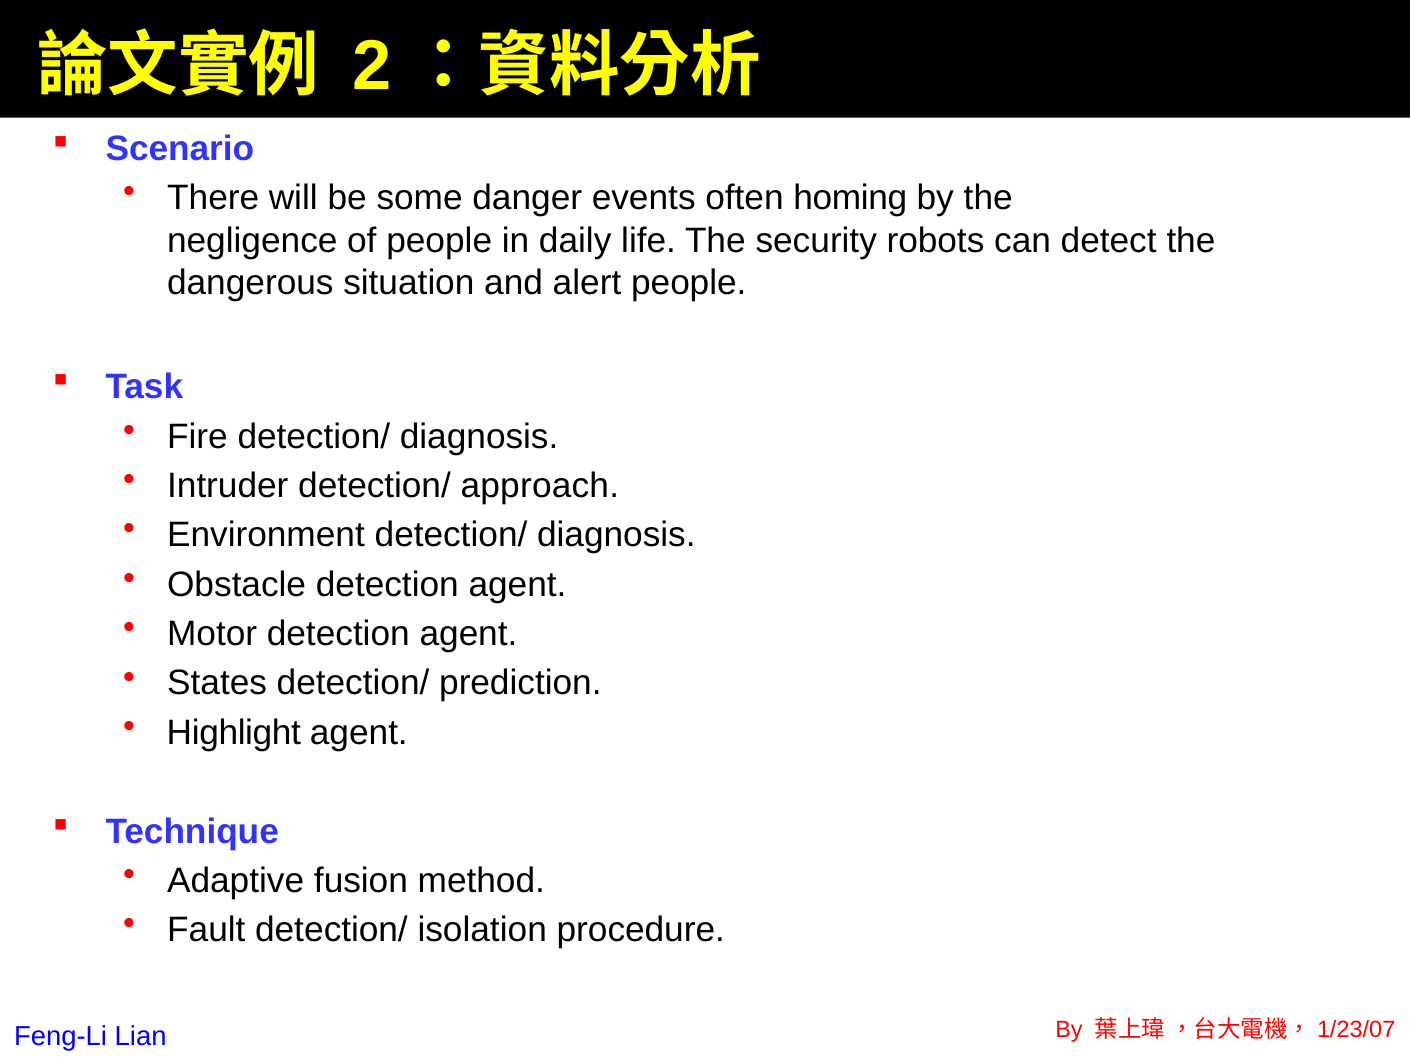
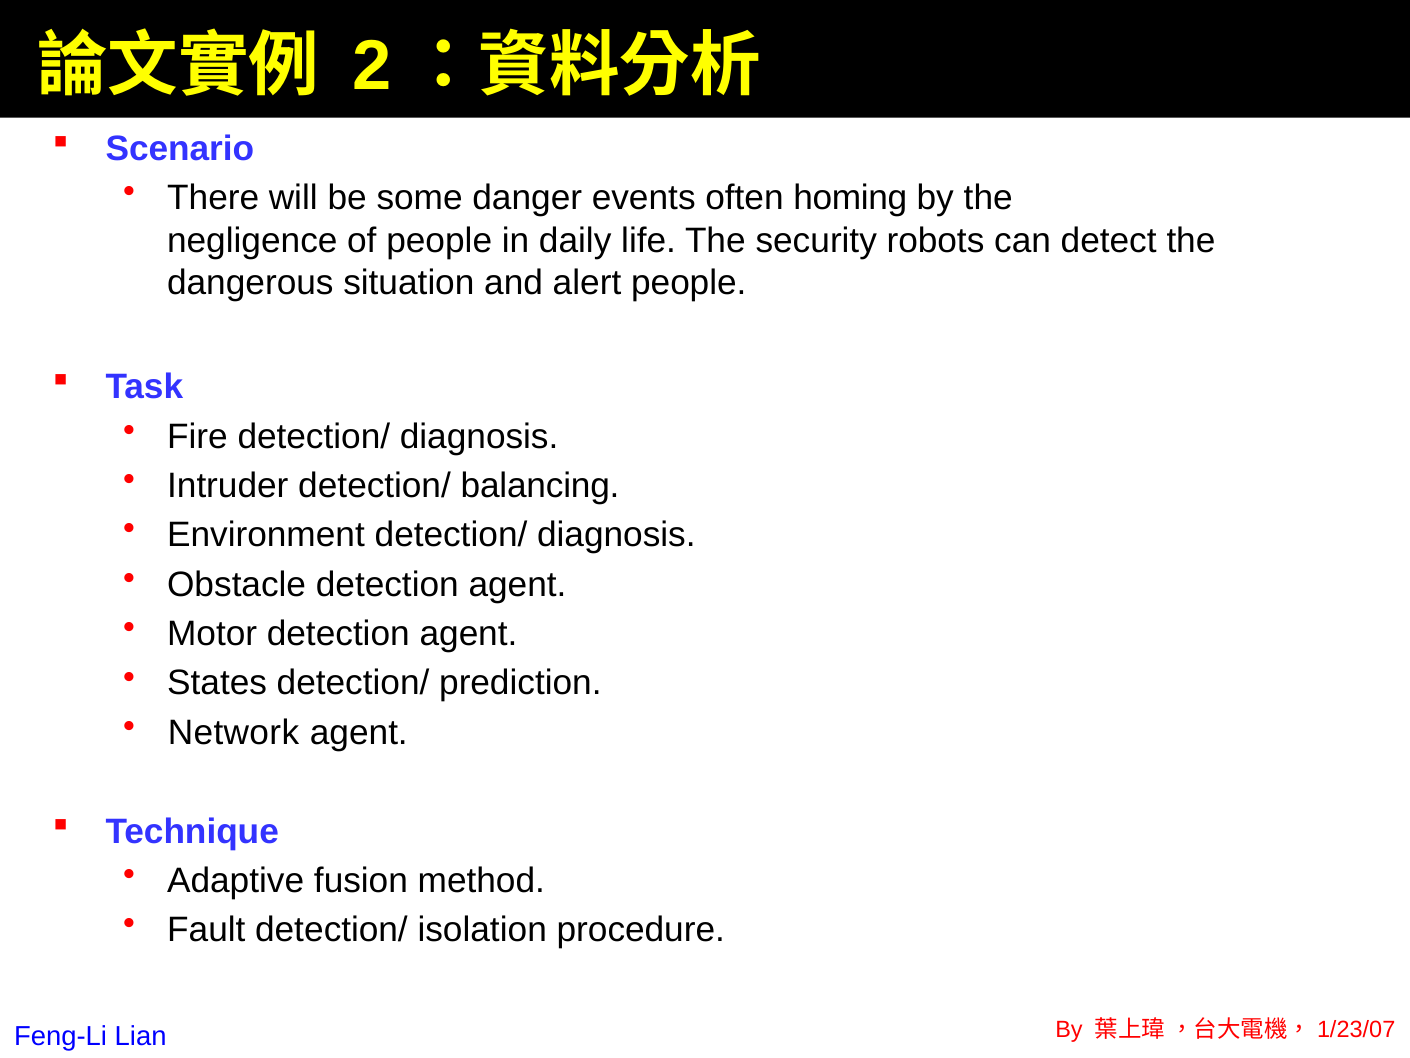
approach: approach -> balancing (540, 486)
Highlight: Highlight -> Network (233, 732)
